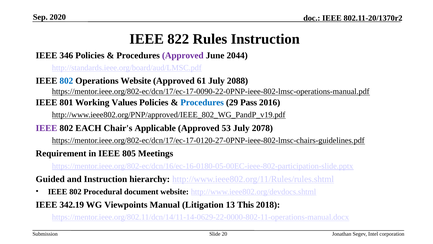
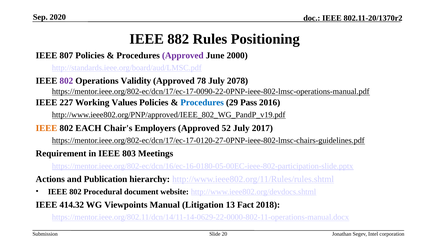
822: 822 -> 882 (178, 39)
Rules Instruction: Instruction -> Positioning (265, 39)
346: 346 -> 807 (66, 55)
2044: 2044 -> 2000 (237, 55)
802 colour: blue -> purple (66, 81)
Operations Website: Website -> Validity (136, 81)
61: 61 -> 78 (201, 81)
2088: 2088 -> 2078 (238, 81)
801: 801 -> 227 (66, 102)
IEEE colour: purple -> orange (47, 128)
Applicable: Applicable -> Employers (155, 128)
53: 53 -> 52 (226, 128)
2078: 2078 -> 2017 (262, 128)
805: 805 -> 803 (129, 153)
Guided: Guided -> Actions (50, 179)
and Instruction: Instruction -> Publication (106, 179)
342.19: 342.19 -> 414.32 (72, 204)
This: This -> Fact (245, 204)
